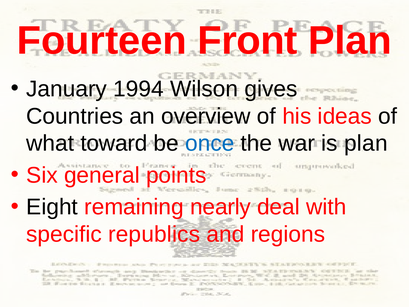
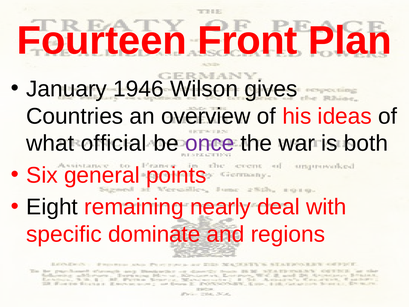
1994: 1994 -> 1946 (138, 89)
toward: toward -> official (114, 143)
once colour: blue -> purple (210, 143)
is plan: plan -> both (366, 143)
republics: republics -> dominate (154, 234)
